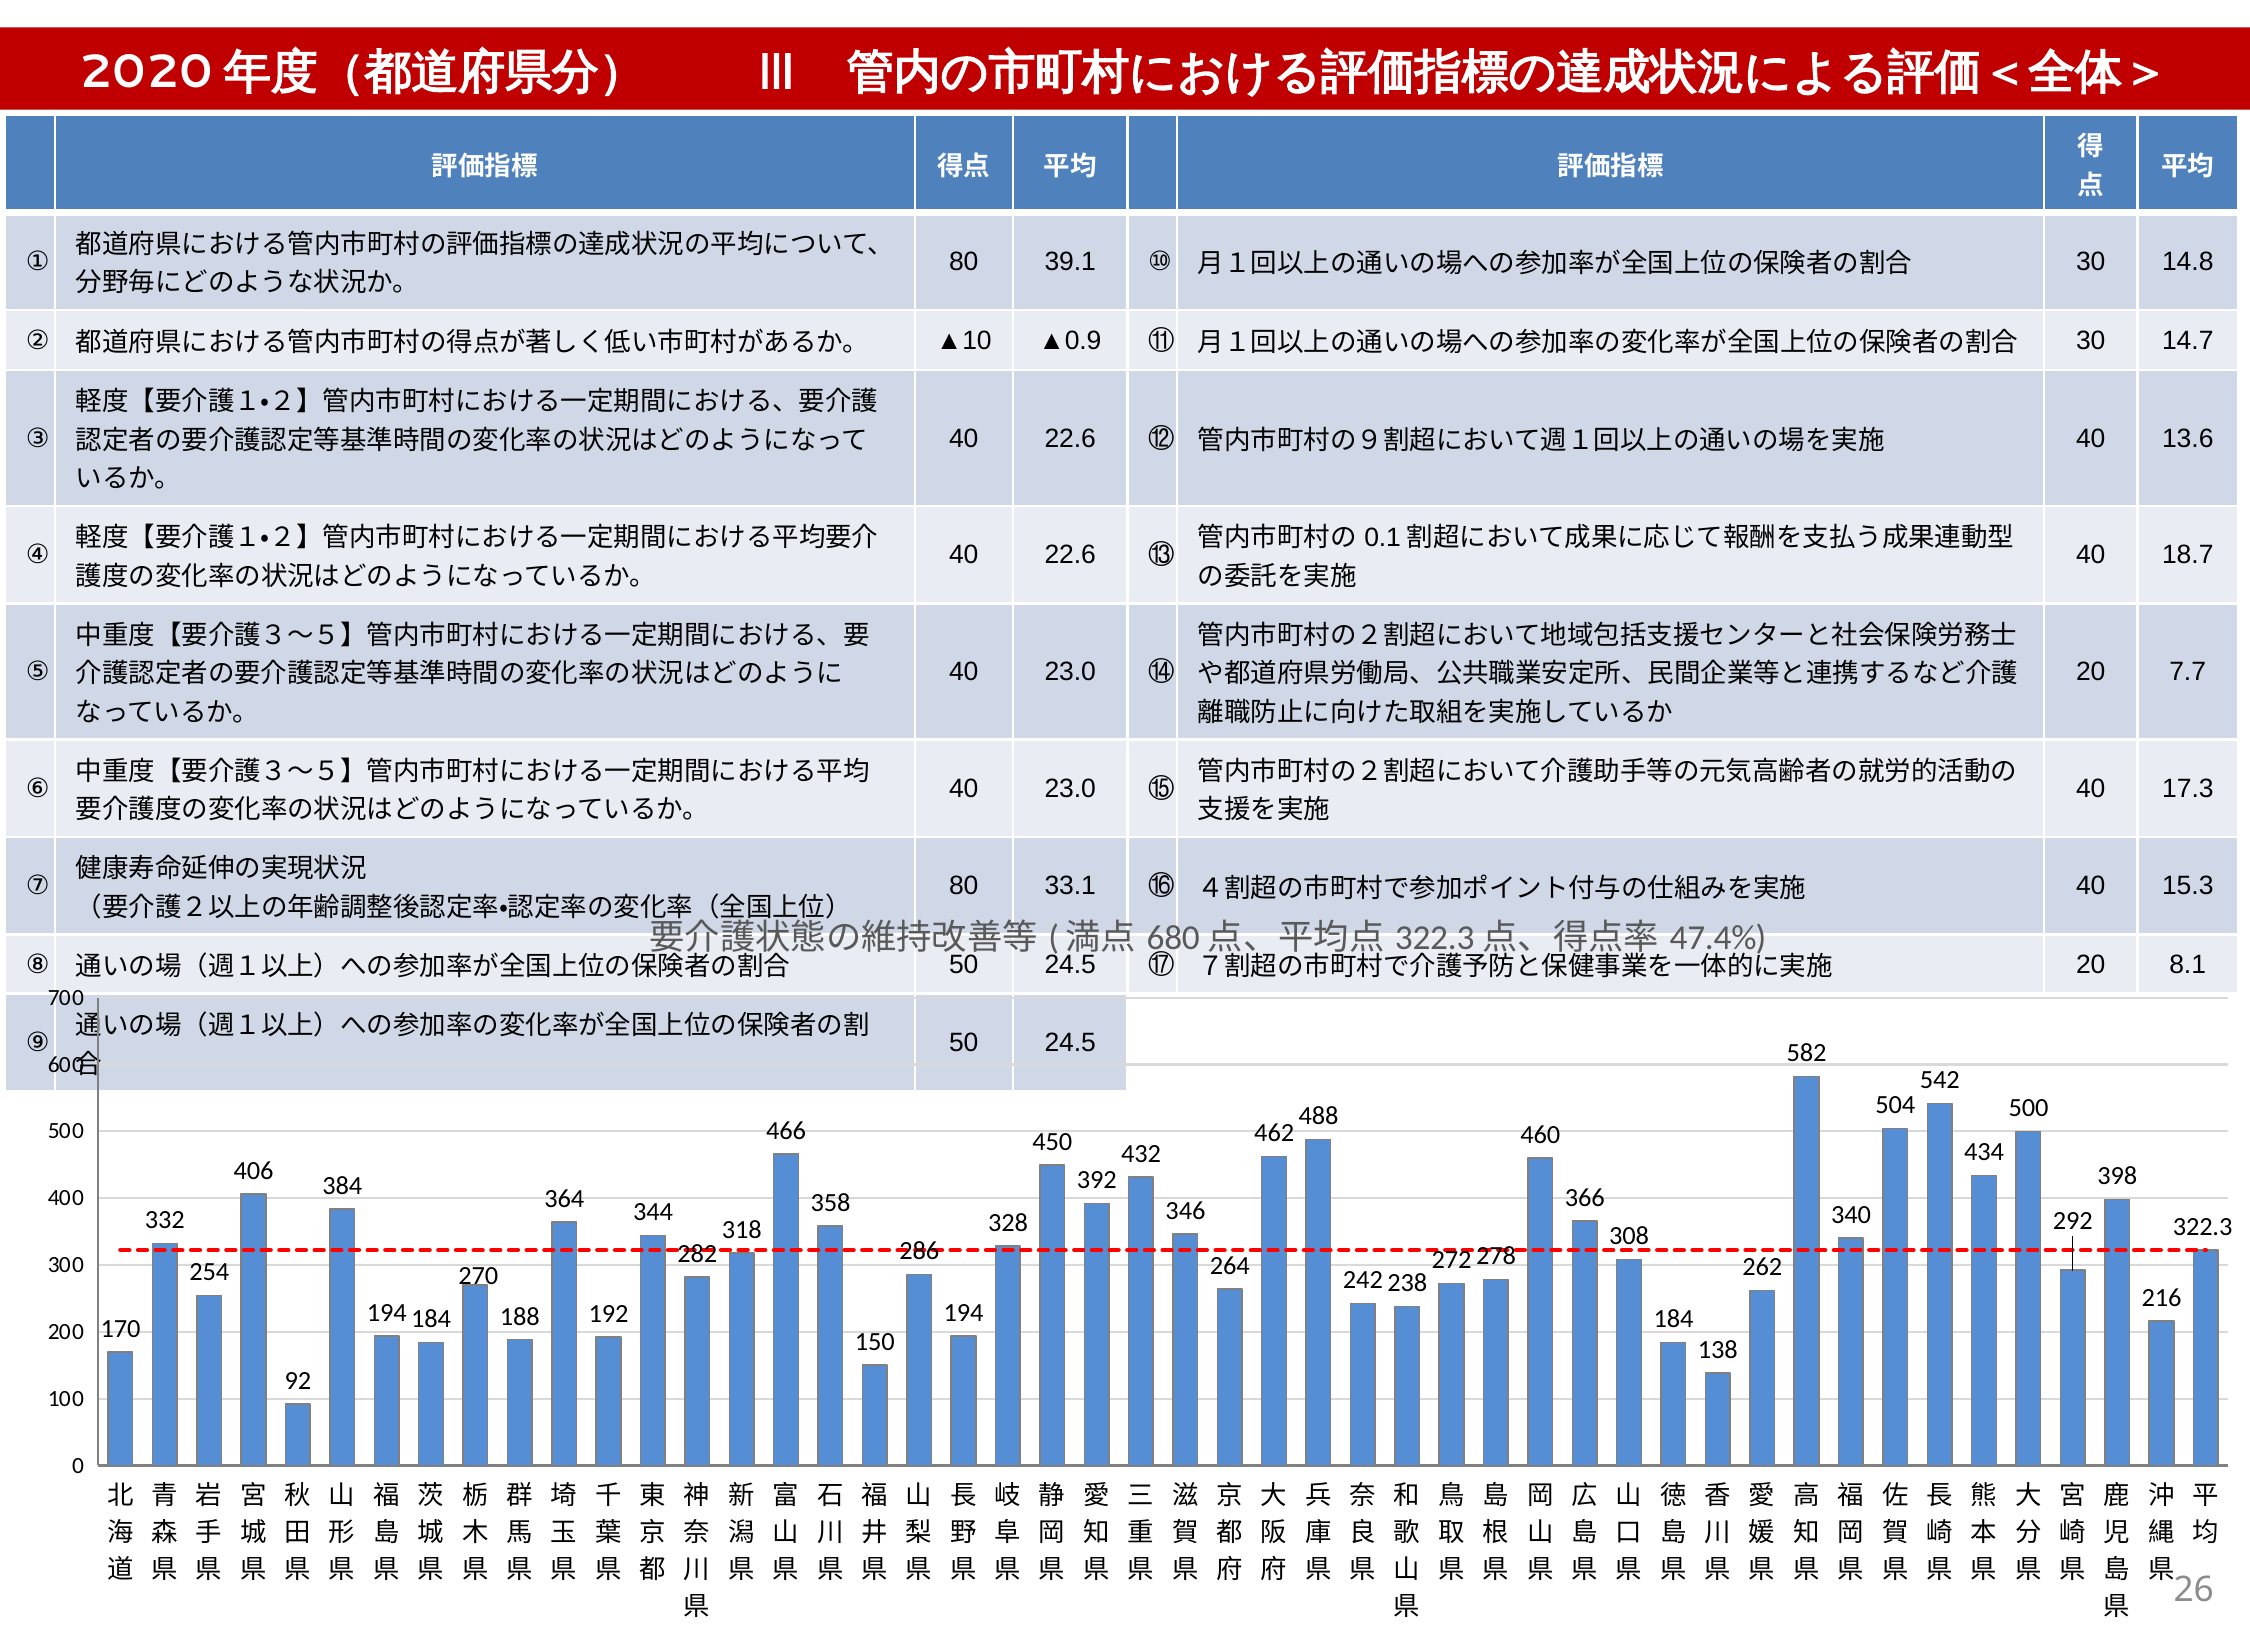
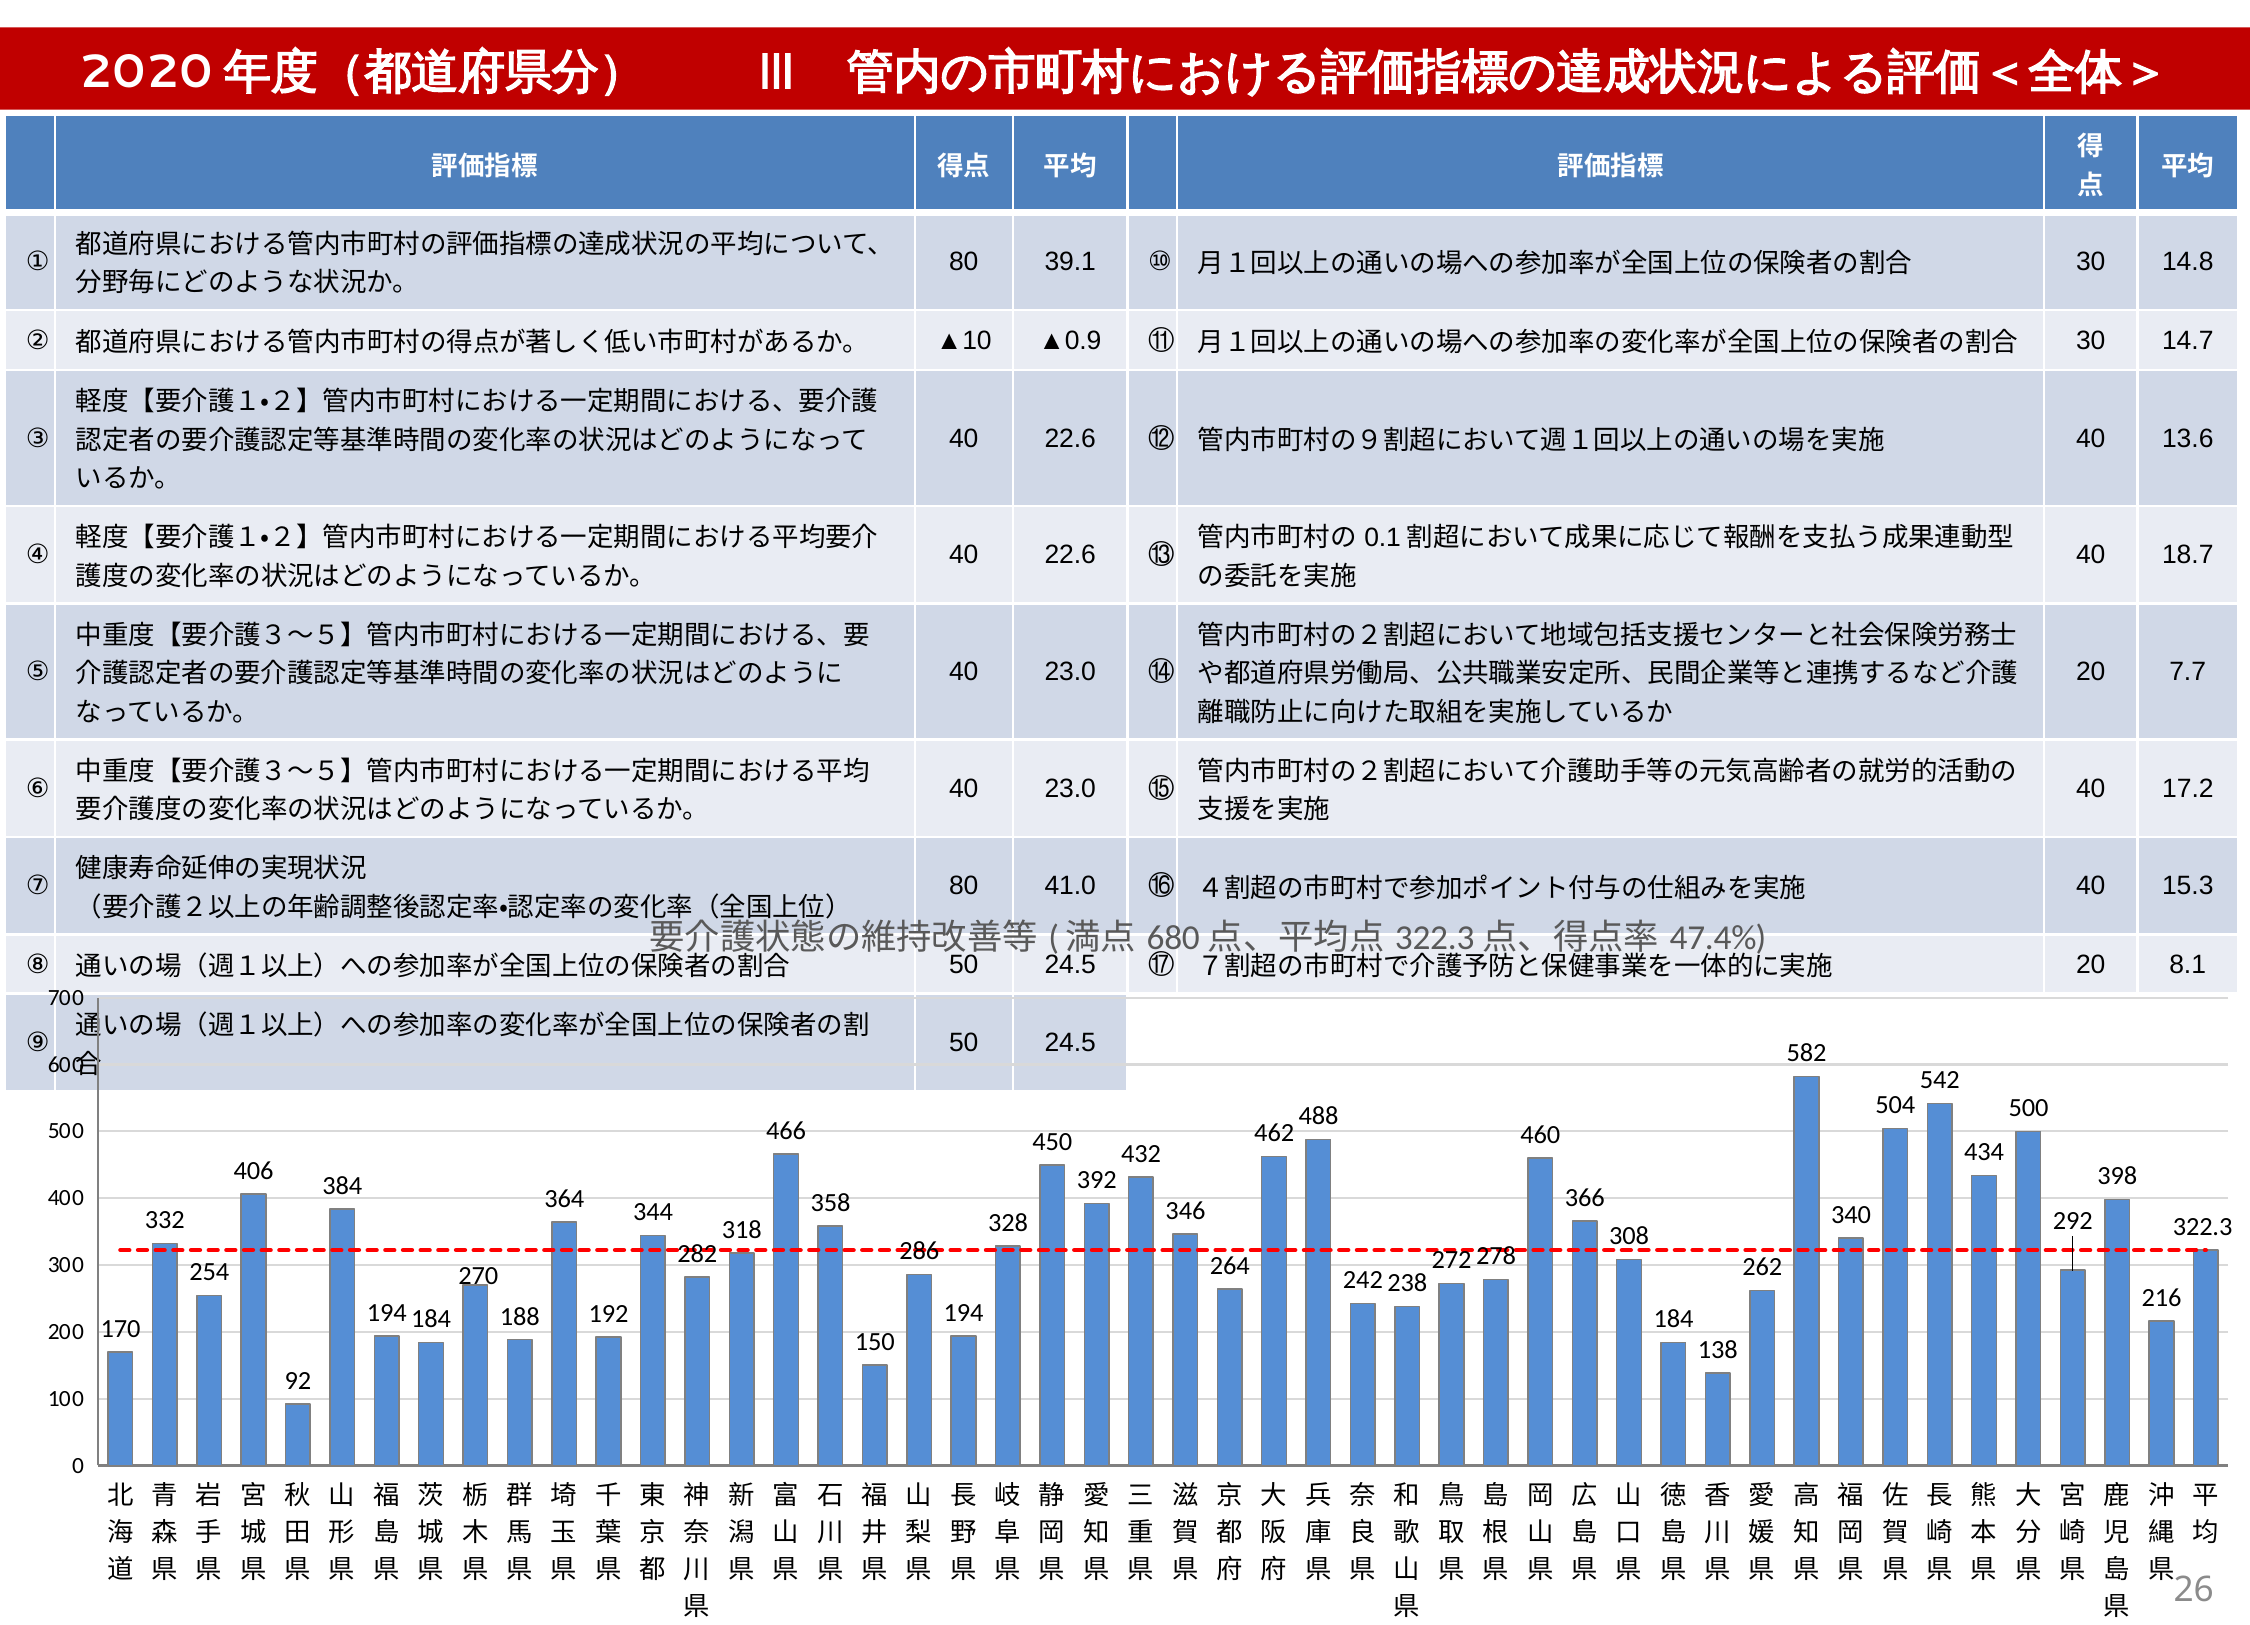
17.3: 17.3 -> 17.2 (2188, 789)
33.1: 33.1 -> 41.0 (1070, 886)
